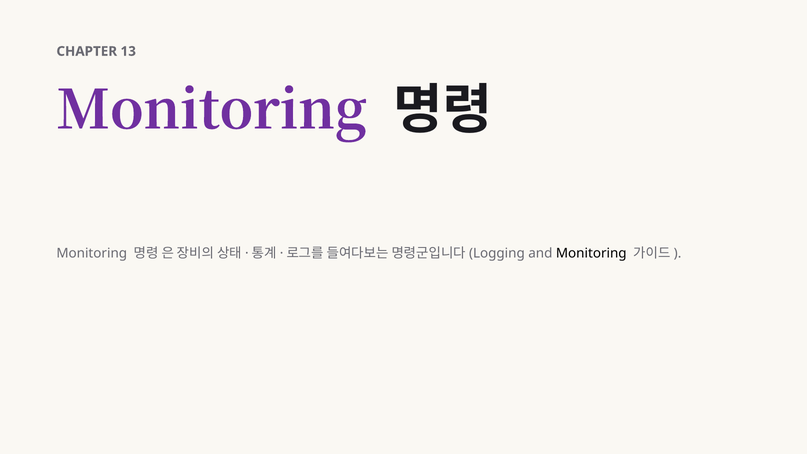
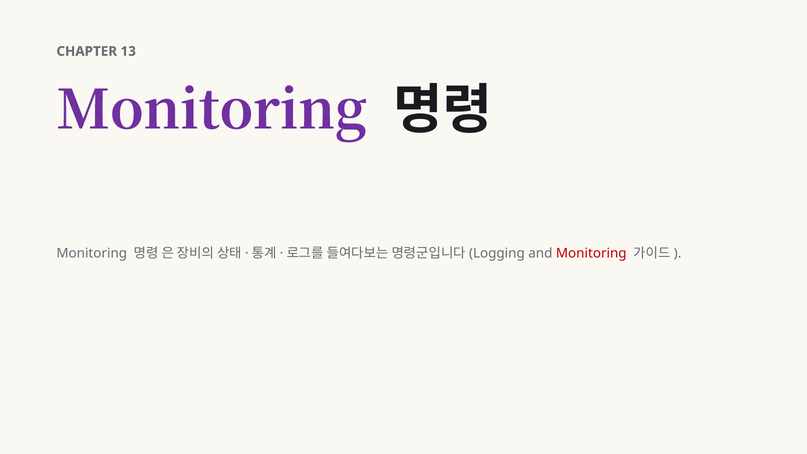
Monitoring colour: black -> red (591, 253)
